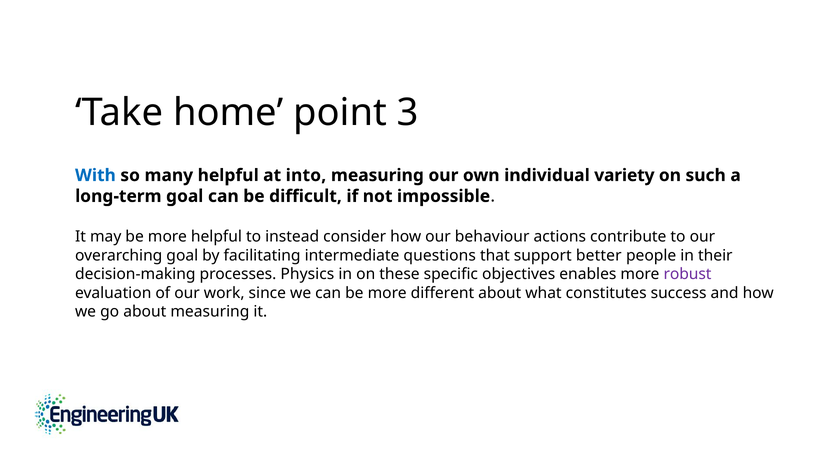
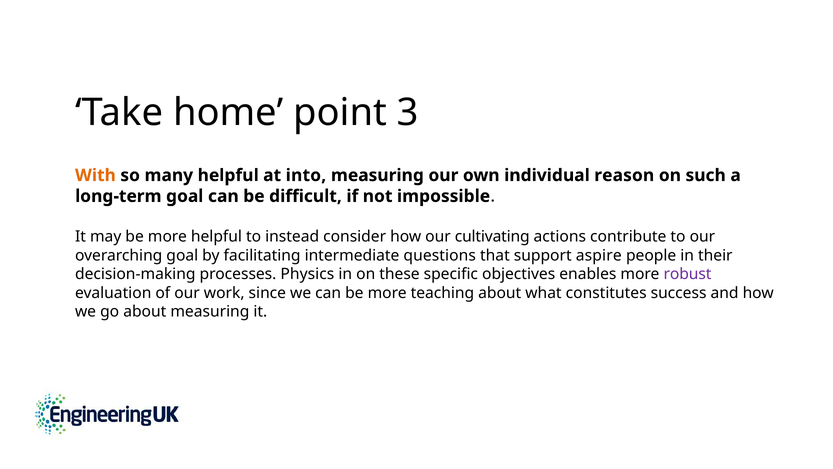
With colour: blue -> orange (95, 175)
variety: variety -> reason (624, 175)
behaviour: behaviour -> cultivating (492, 237)
better: better -> aspire (599, 255)
different: different -> teaching (442, 293)
